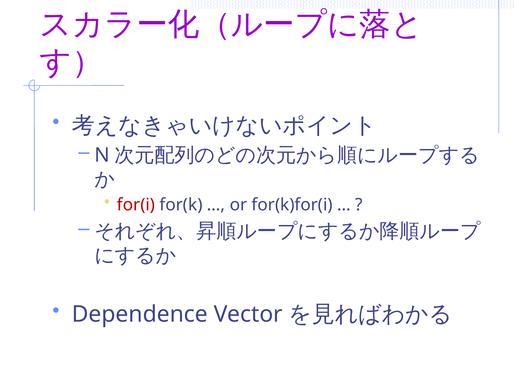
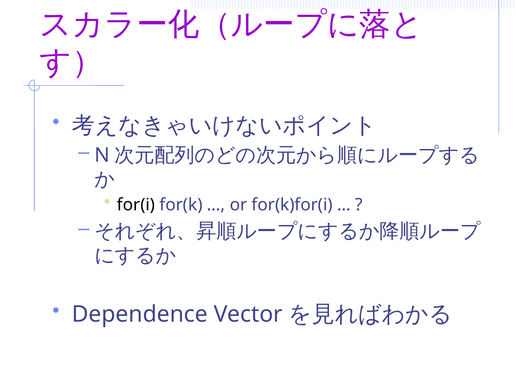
for(i colour: red -> black (136, 205)
